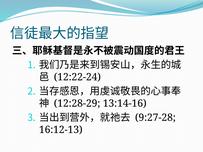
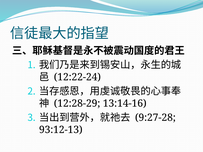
16:12-13: 16:12-13 -> 93:12-13 (61, 130)
